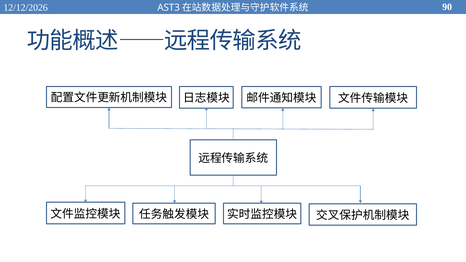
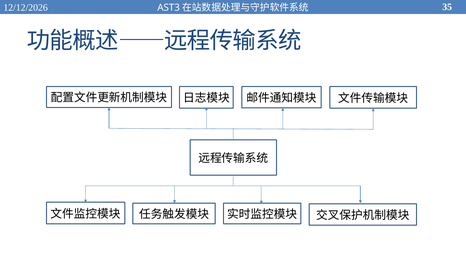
90: 90 -> 35 (447, 7)
